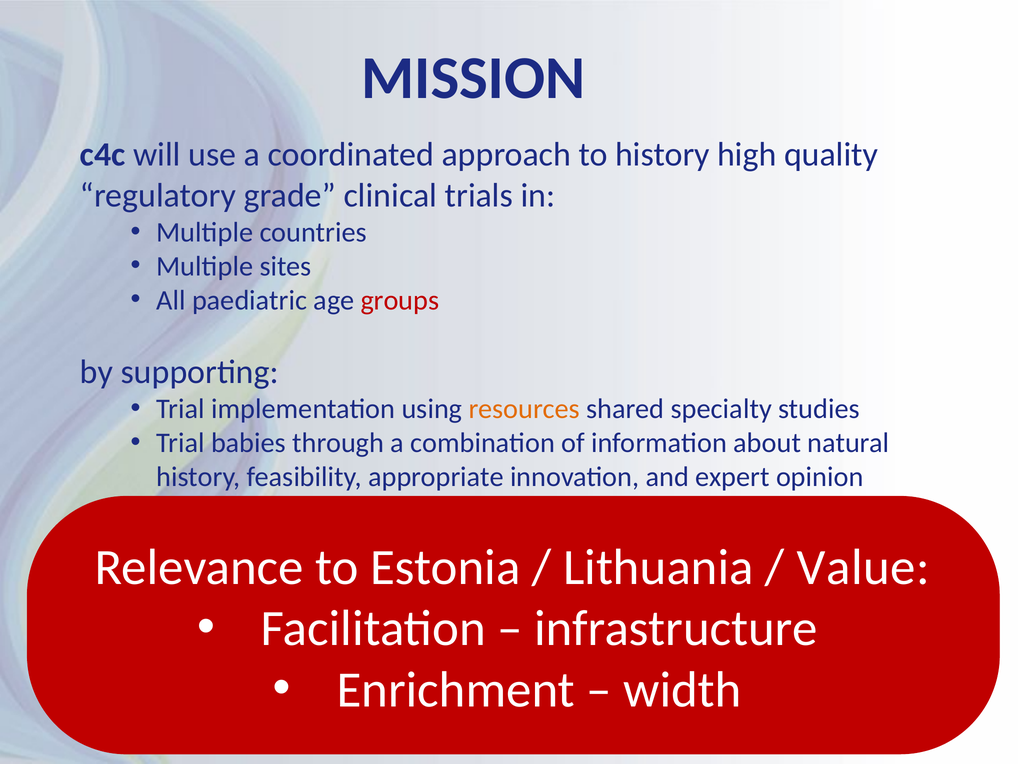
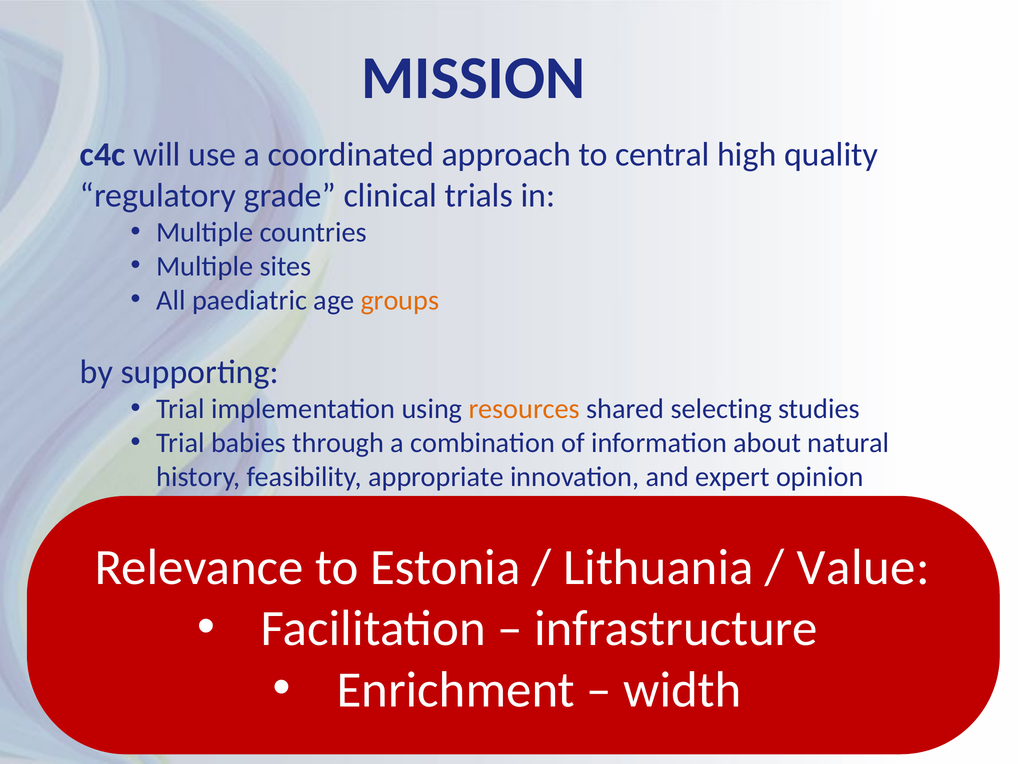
to history: history -> central (662, 154)
groups colour: red -> orange (400, 300)
specialty: specialty -> selecting (721, 409)
